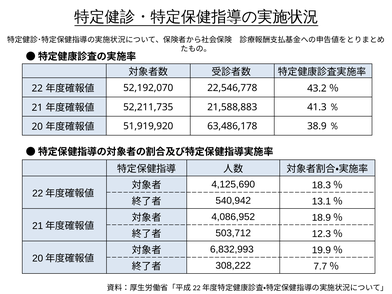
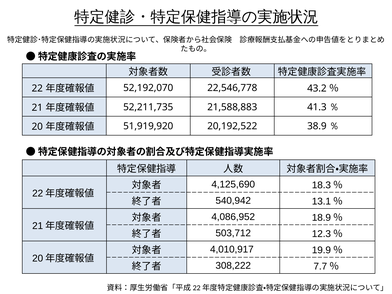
63,486,178: 63,486,178 -> 20,192,522 (232, 126)
6,832,993: 6,832,993 -> 4,010,917 (232, 249)
